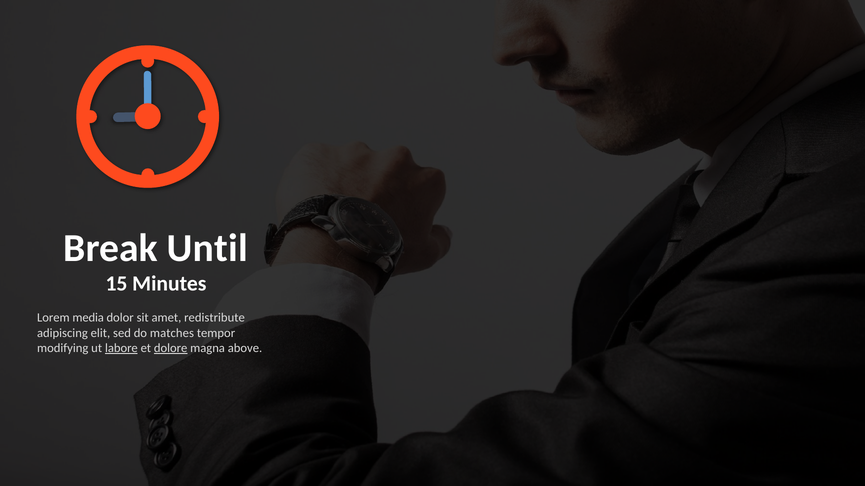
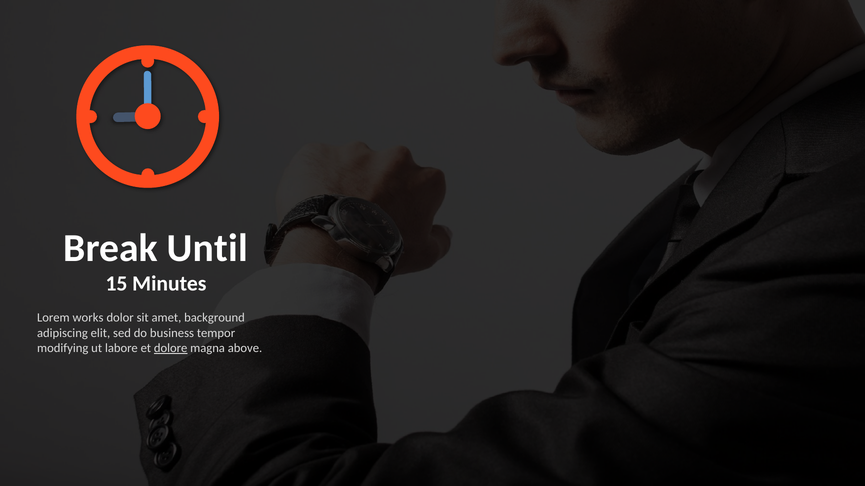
media: media -> works (88, 318)
redistribute: redistribute -> background (215, 318)
matches: matches -> business (172, 333)
labore underline: present -> none (121, 348)
